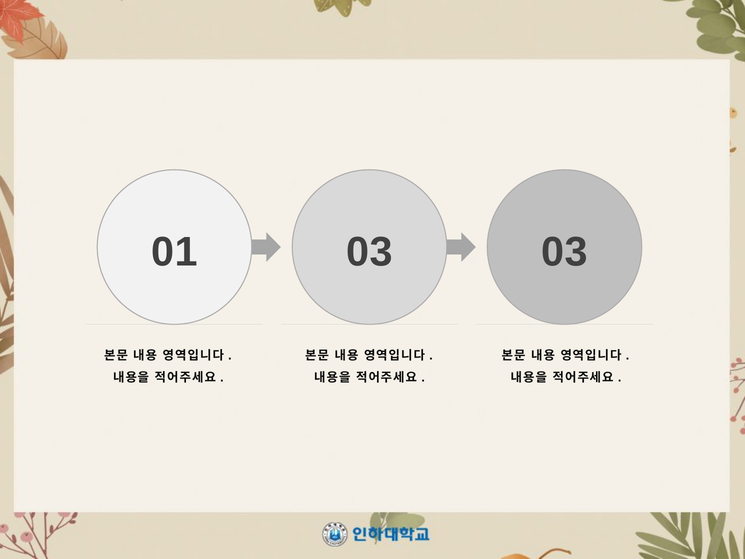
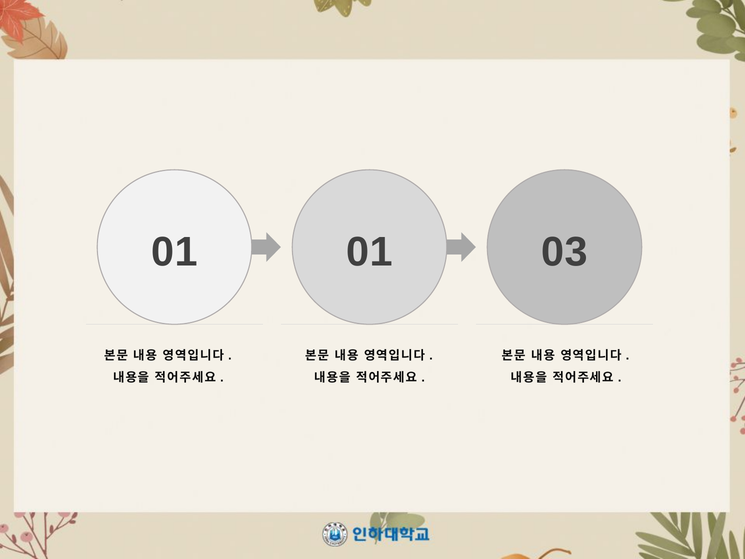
01 03: 03 -> 01 (369, 252)
